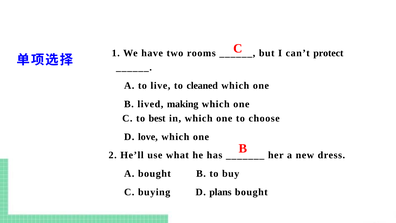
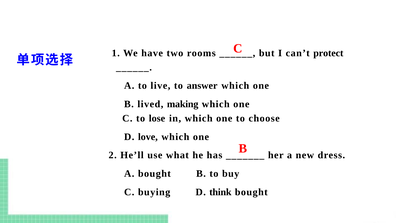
cleaned: cleaned -> answer (202, 86)
best: best -> lose (157, 118)
plans: plans -> think (220, 192)
